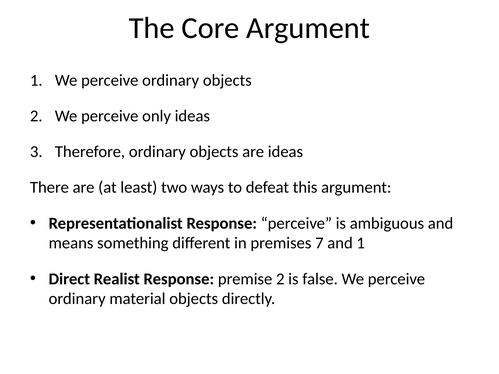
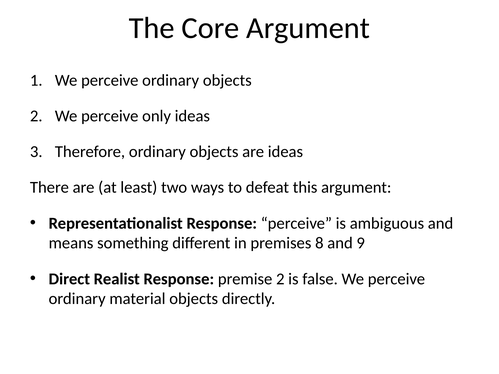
7: 7 -> 8 (319, 243)
and 1: 1 -> 9 (361, 243)
